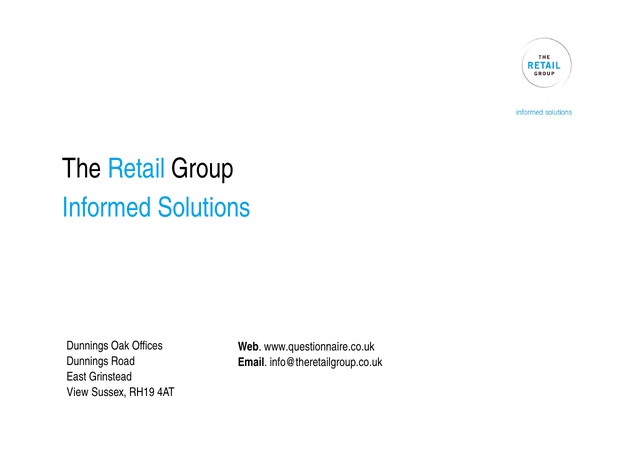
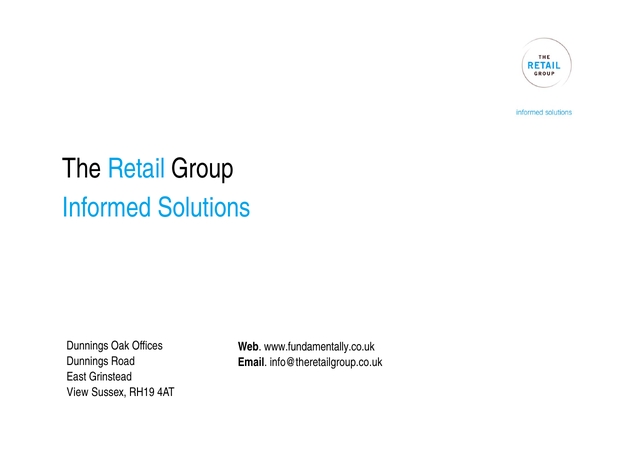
www.questionnaire.co.uk: www.questionnaire.co.uk -> www.fundamentally.co.uk (319, 347)
